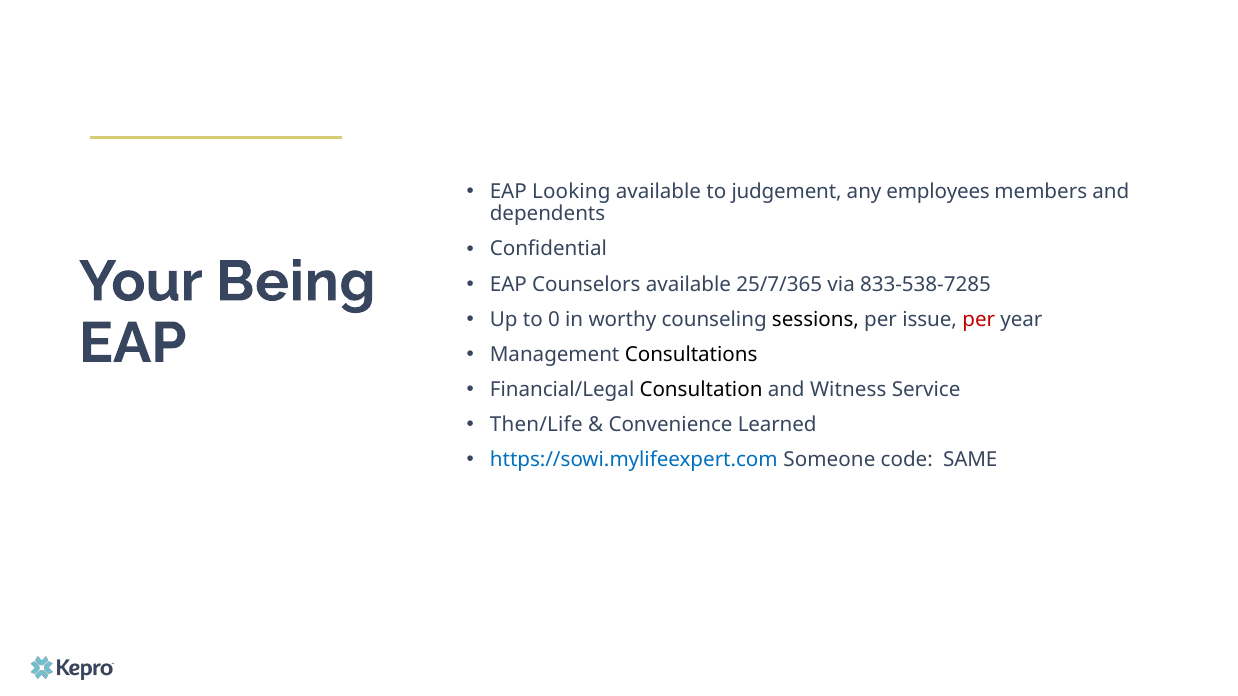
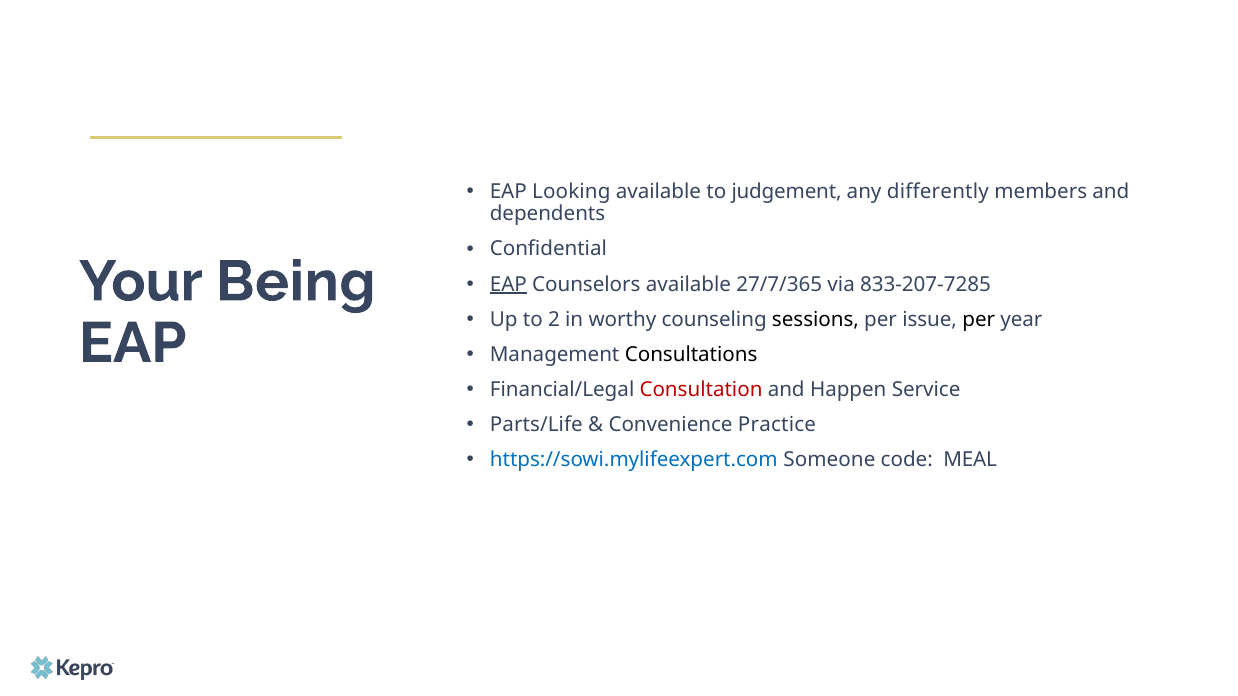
employees: employees -> differently (938, 192)
EAP underline: none -> present (508, 284)
25/7/365: 25/7/365 -> 27/7/365 (779, 284)
833-538-7285: 833-538-7285 -> 833-207-7285 (925, 284)
0: 0 -> 2 (554, 319)
per colour: red -> black (979, 319)
Consultation colour: black -> red (701, 390)
Witness: Witness -> Happen (848, 390)
Then/Life: Then/Life -> Parts/Life (536, 425)
Learned: Learned -> Practice (777, 425)
SAME: SAME -> MEAL (970, 460)
